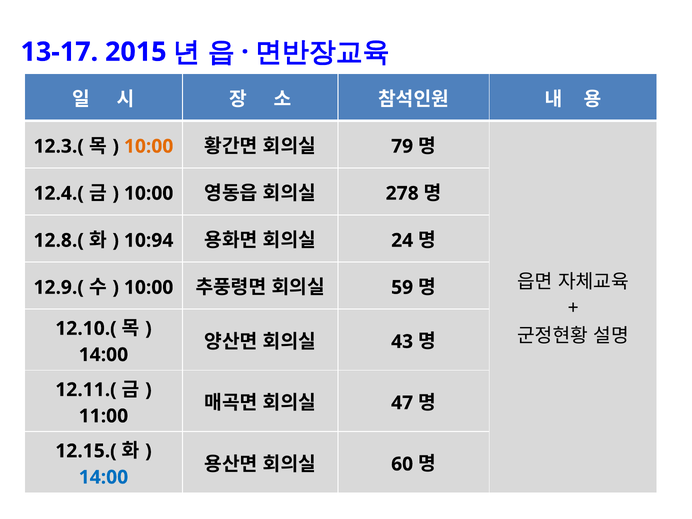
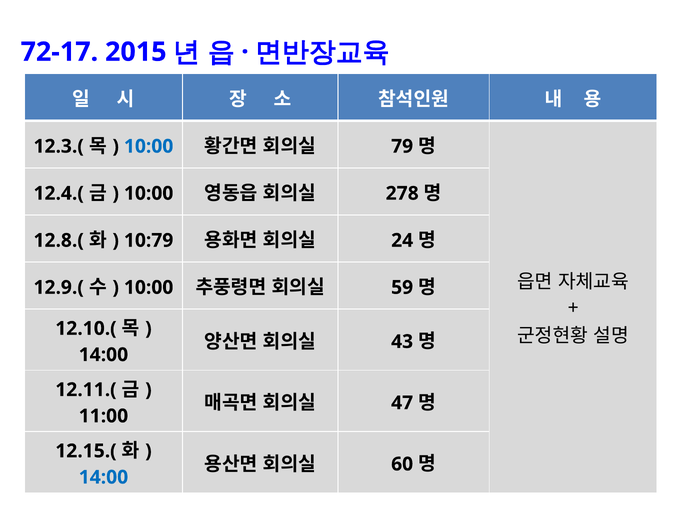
13-17: 13-17 -> 72-17 (59, 52)
10:00 colour: orange -> blue (149, 146)
10:94: 10:94 -> 10:79 (149, 240)
